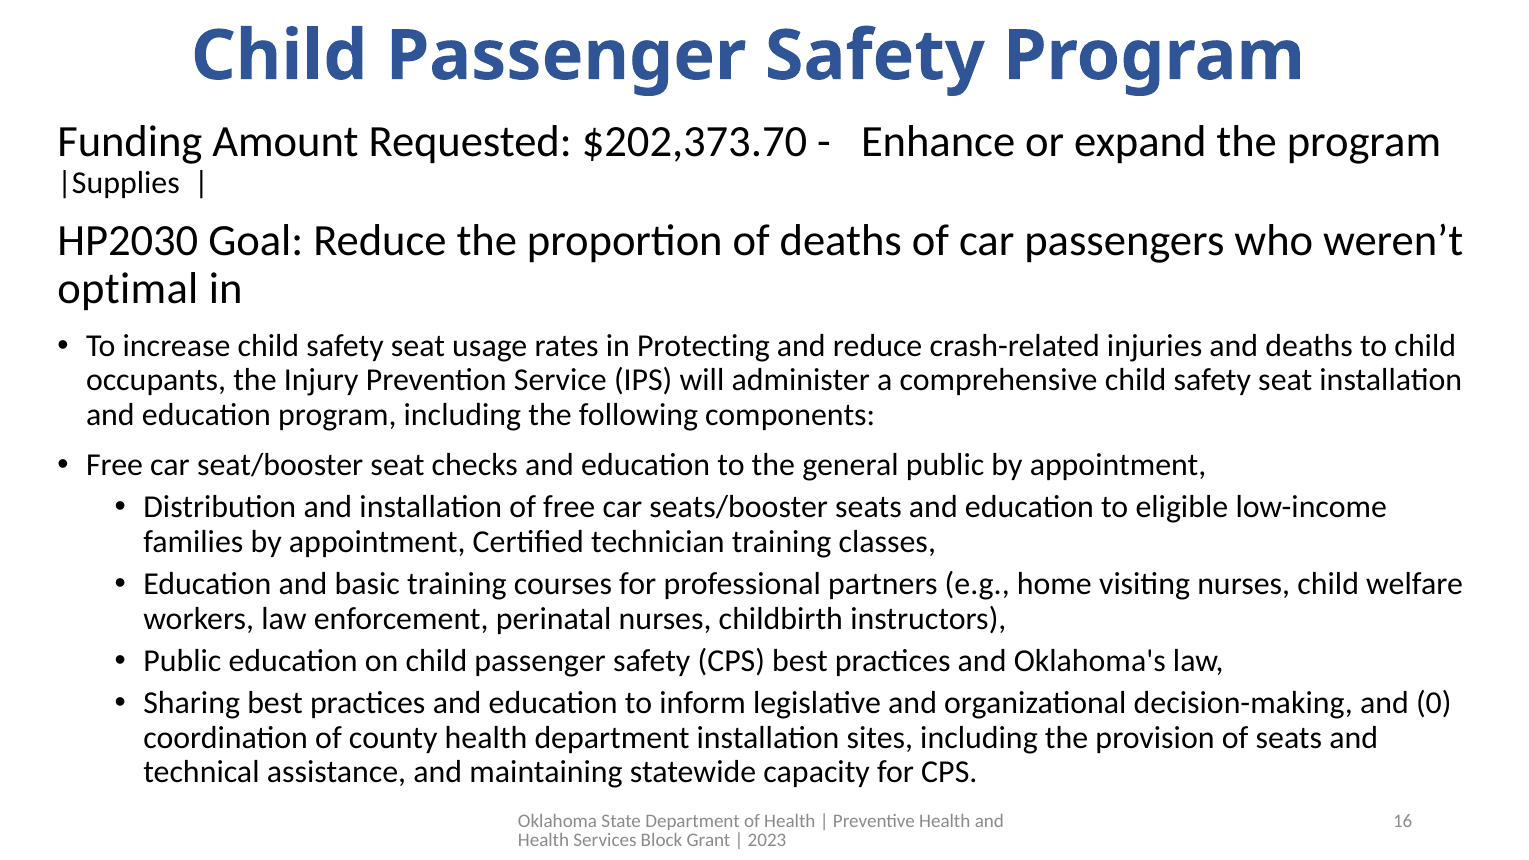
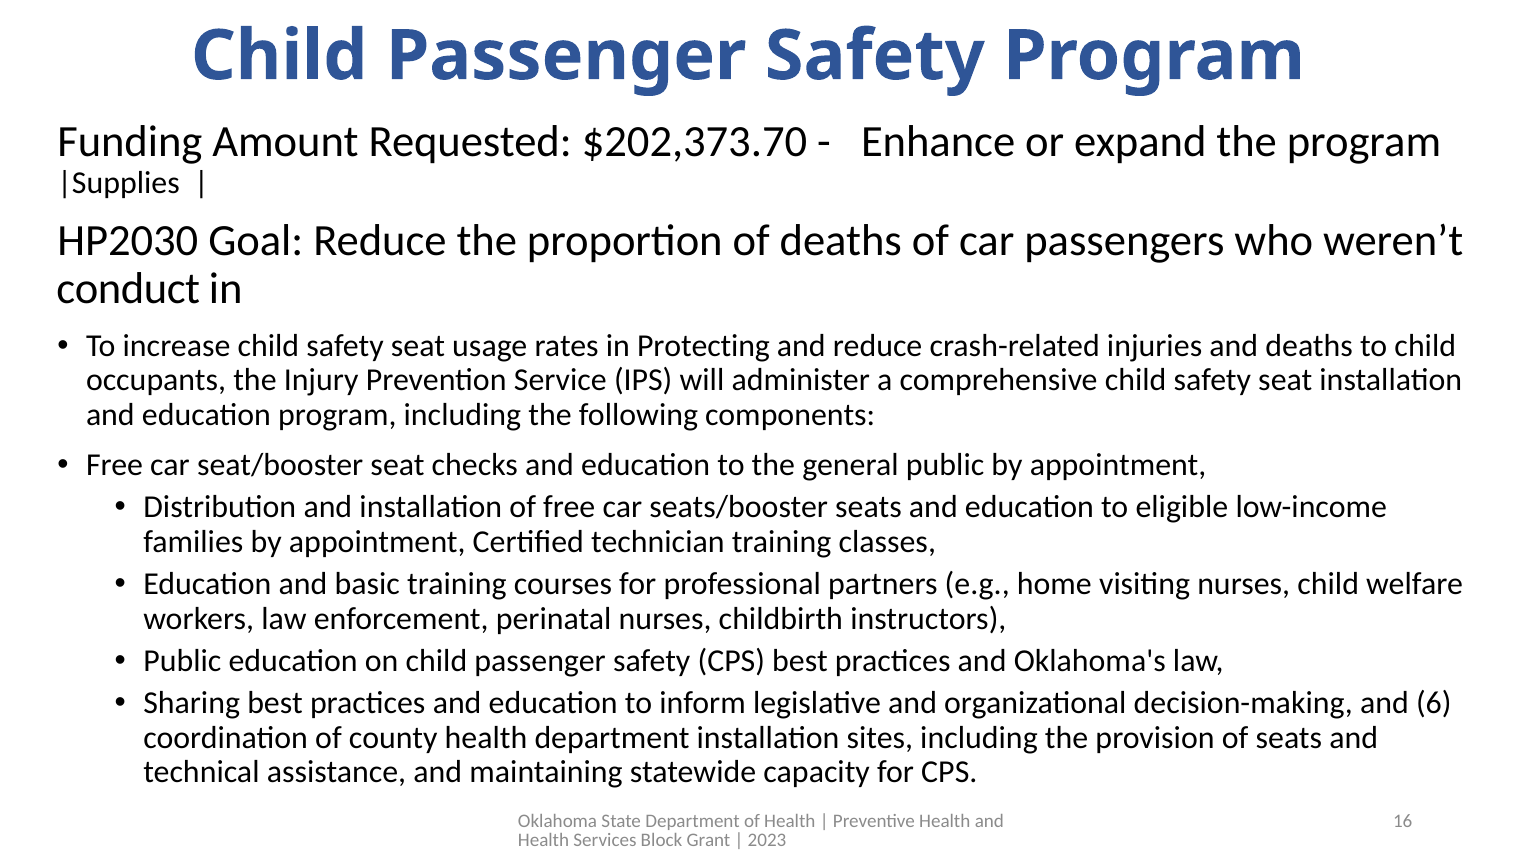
optimal: optimal -> conduct (128, 289)
0: 0 -> 6 (1434, 703)
